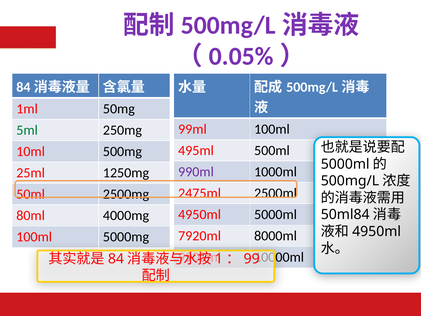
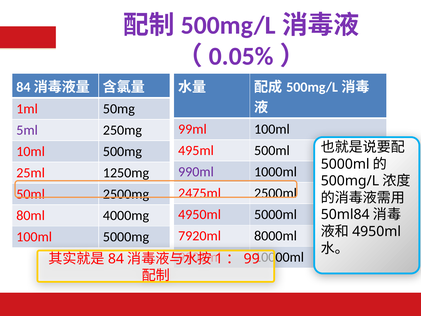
5ml colour: green -> purple (27, 130)
